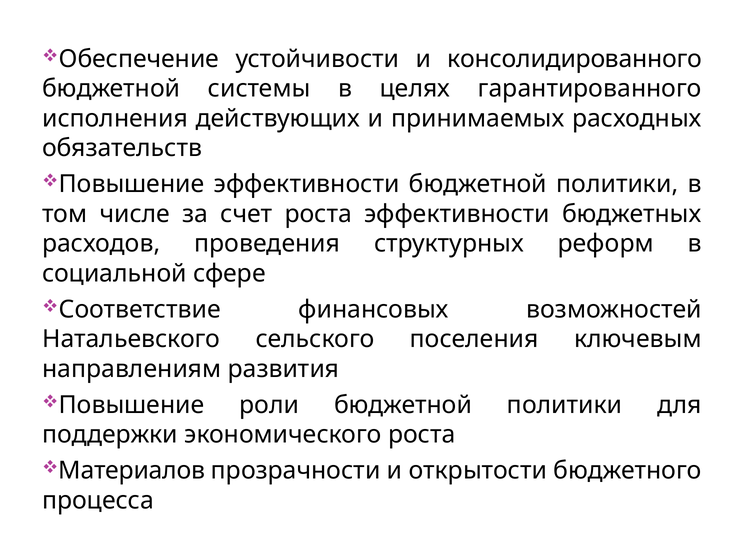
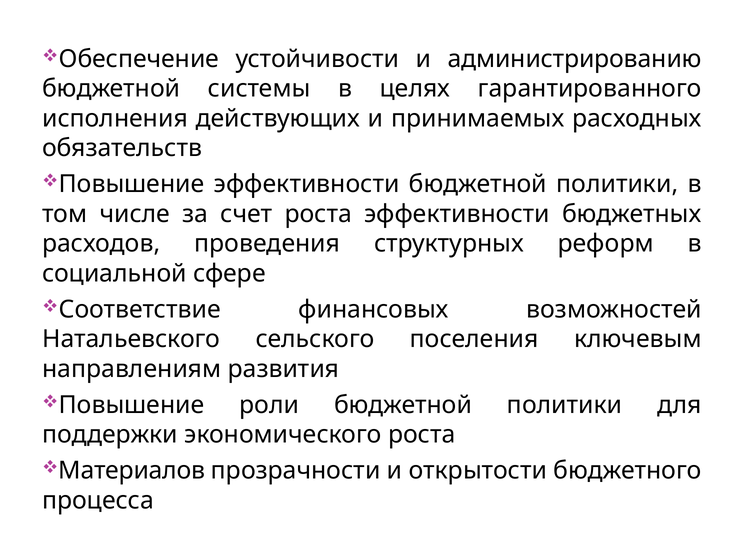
консолидированного: консолидированного -> администрированию (575, 59)
